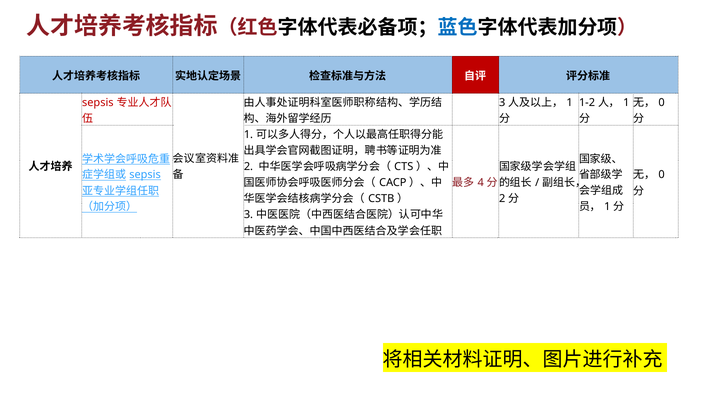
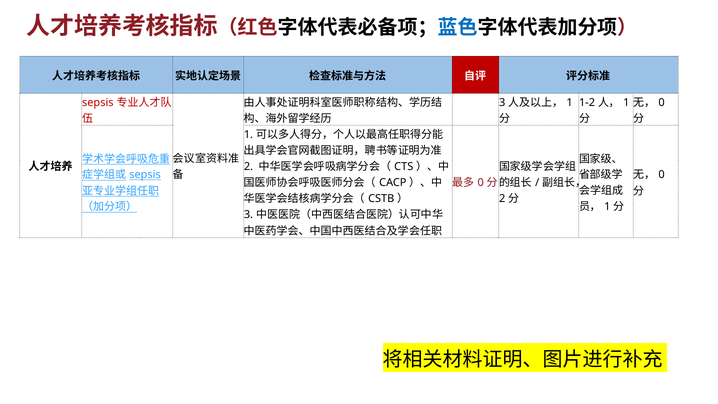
4: 4 -> 0 (481, 183)
